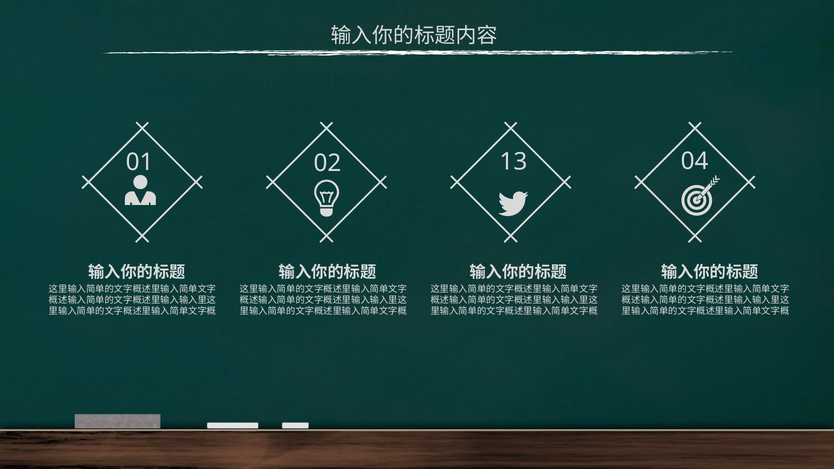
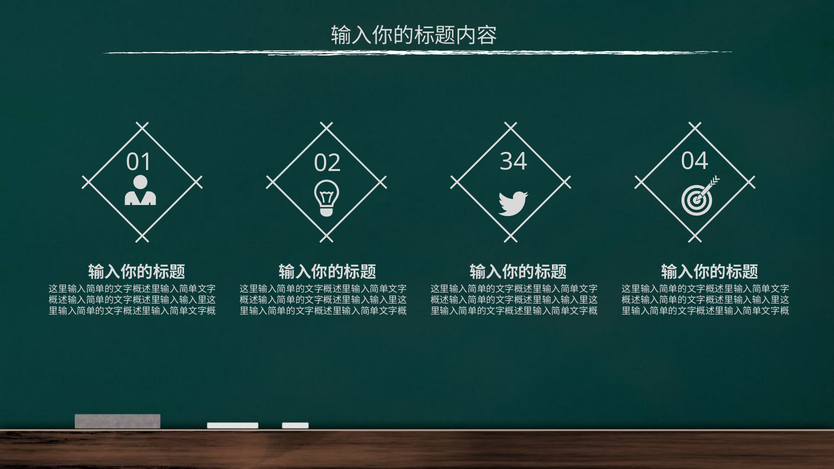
13: 13 -> 34 (513, 162)
